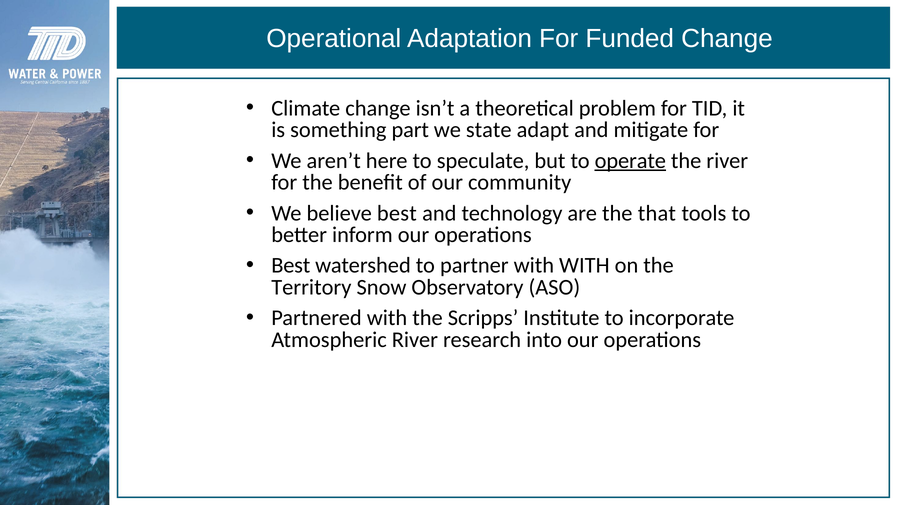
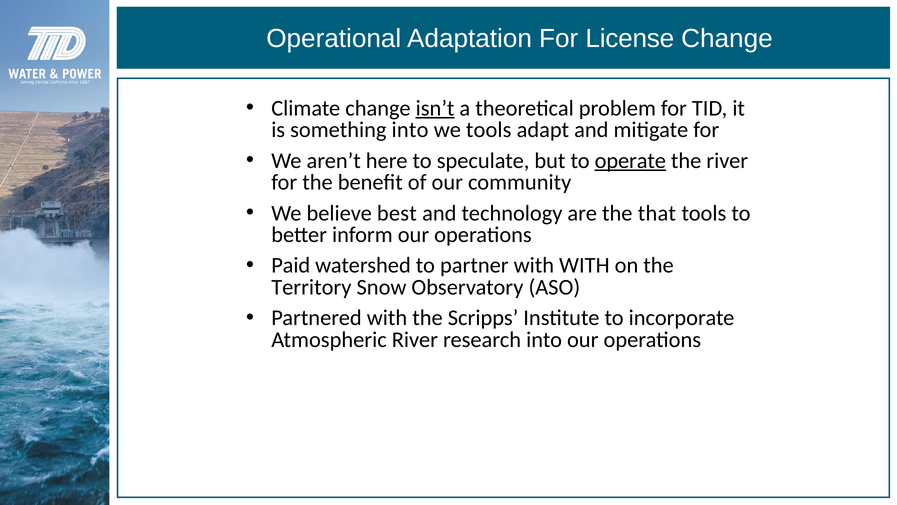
Funded: Funded -> License (630, 39)
isn’t underline: none -> present (435, 108)
something part: part -> into (410, 130)
we state: state -> tools (489, 130)
Best: Best -> Paid (291, 265)
